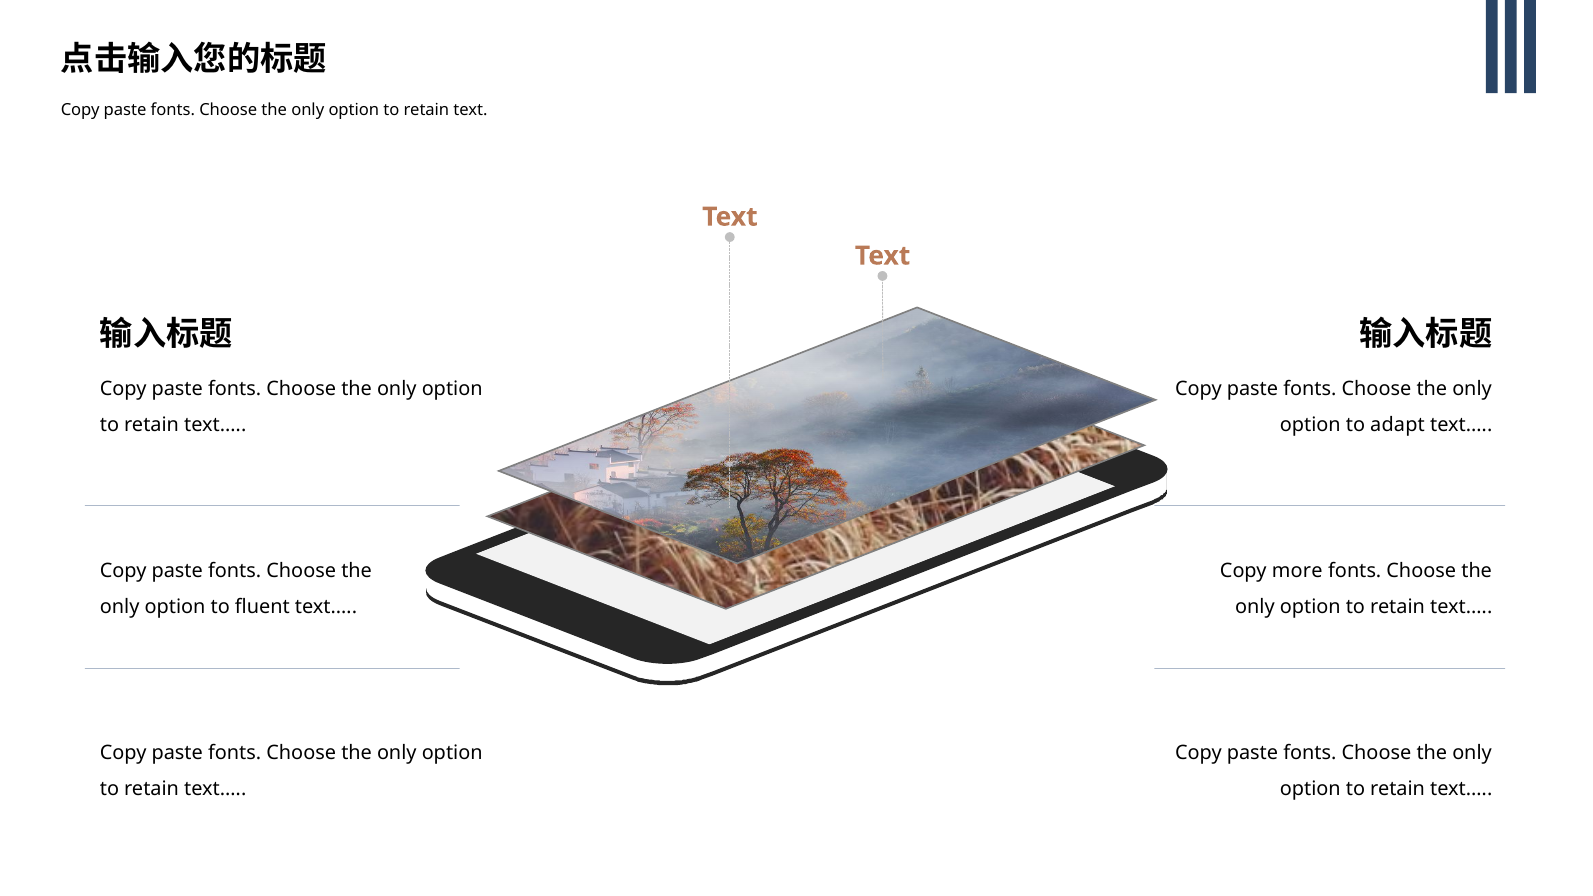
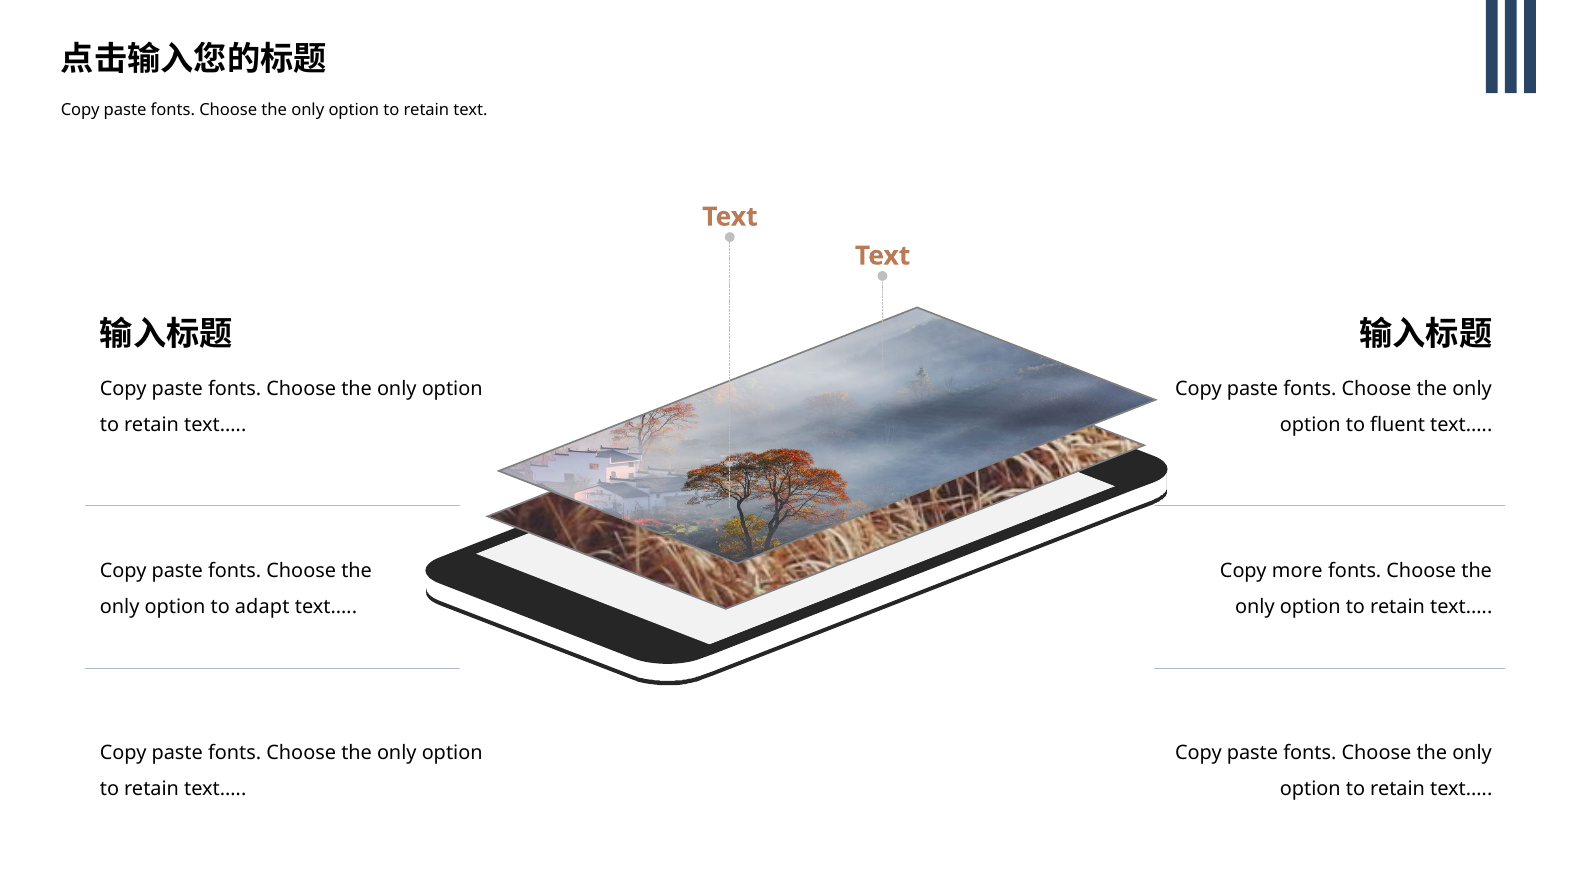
adapt: adapt -> fluent (1398, 425)
fluent: fluent -> adapt (262, 607)
